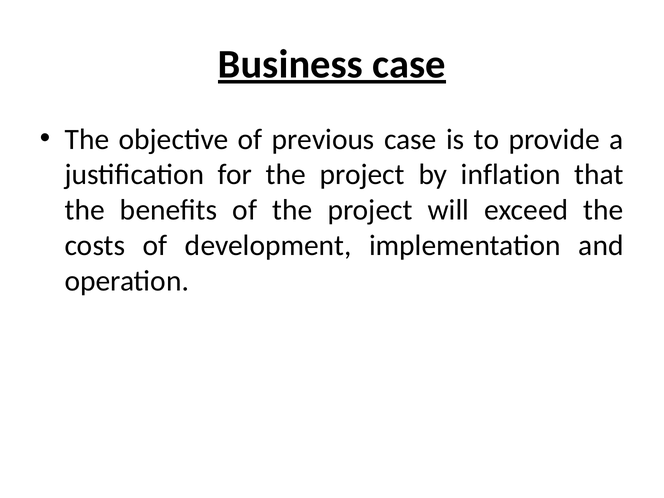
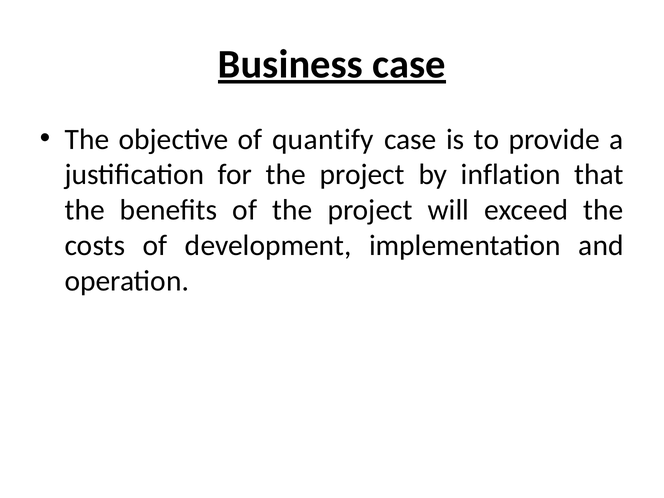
previous: previous -> quantify (323, 139)
